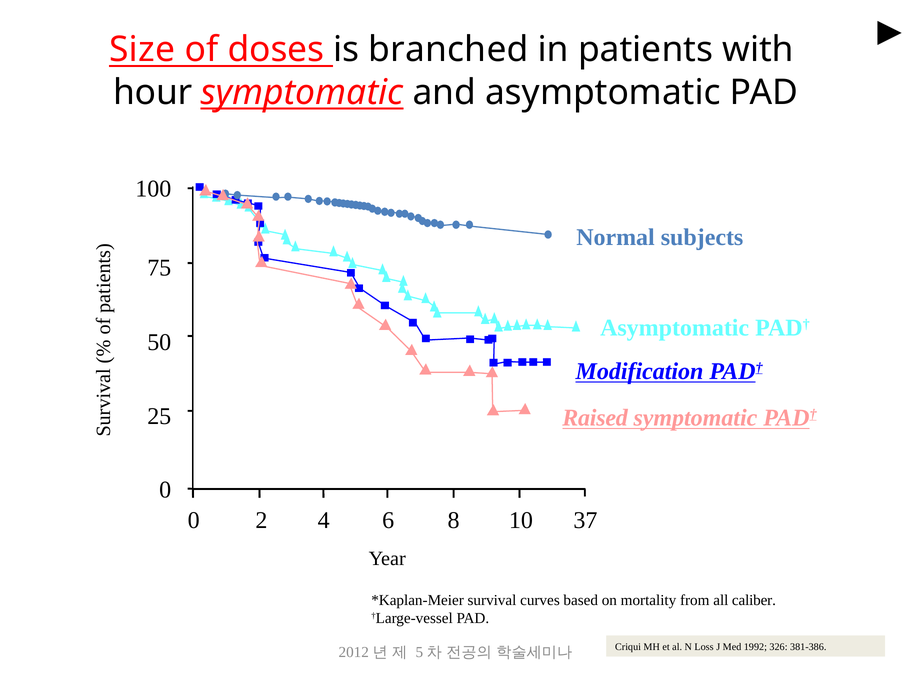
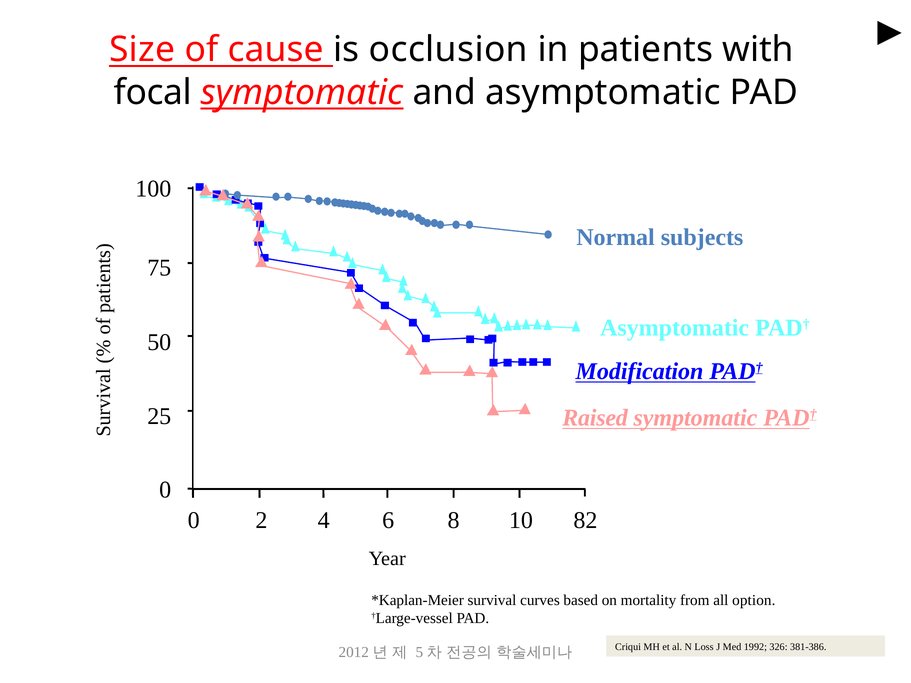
doses: doses -> cause (276, 50)
branched: branched -> occlusion (448, 50)
hour: hour -> focal (153, 92)
37: 37 -> 82 (585, 520)
caliber: caliber -> option (754, 600)
